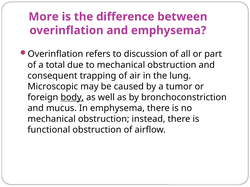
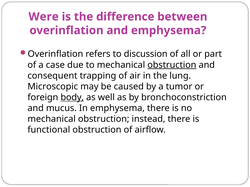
More: More -> Were (44, 17)
total: total -> case (55, 65)
obstruction underline: none -> present (172, 65)
